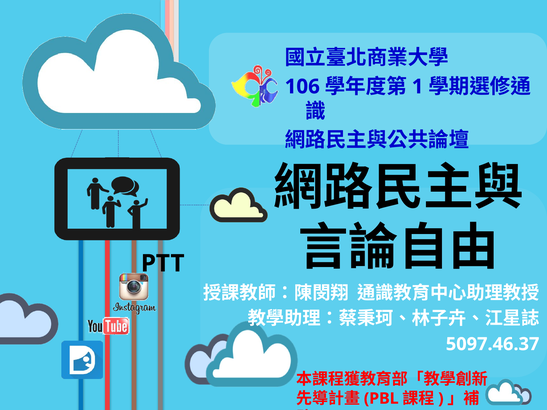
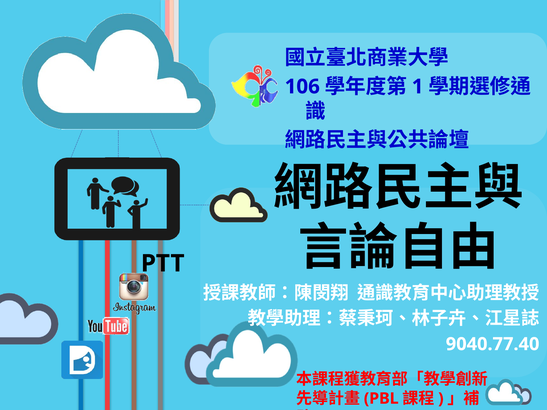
5097.46.37: 5097.46.37 -> 9040.77.40 (493, 344)
